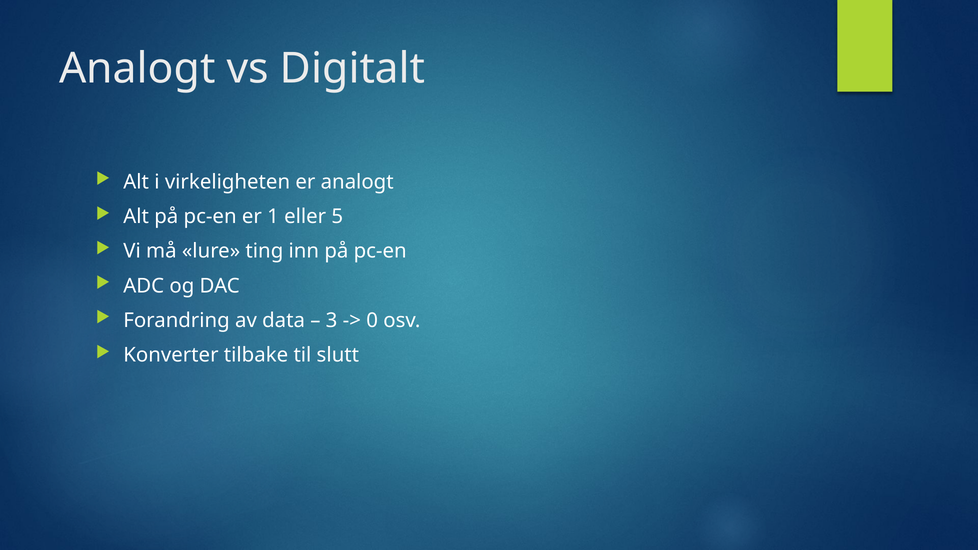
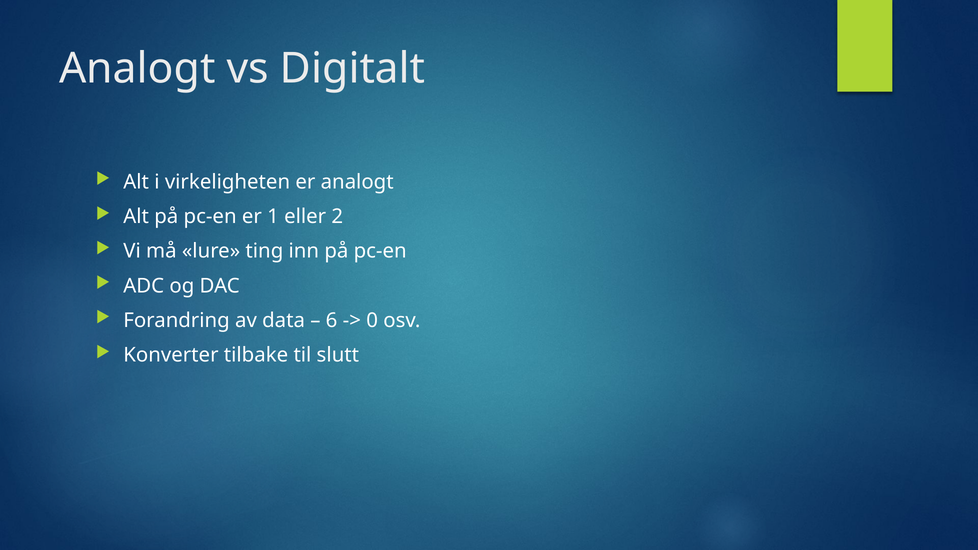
5: 5 -> 2 (337, 217)
3: 3 -> 6 (332, 321)
